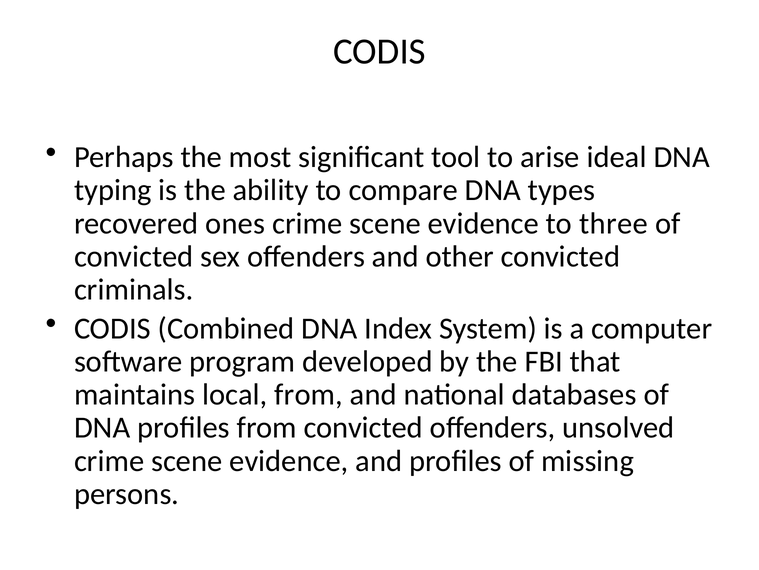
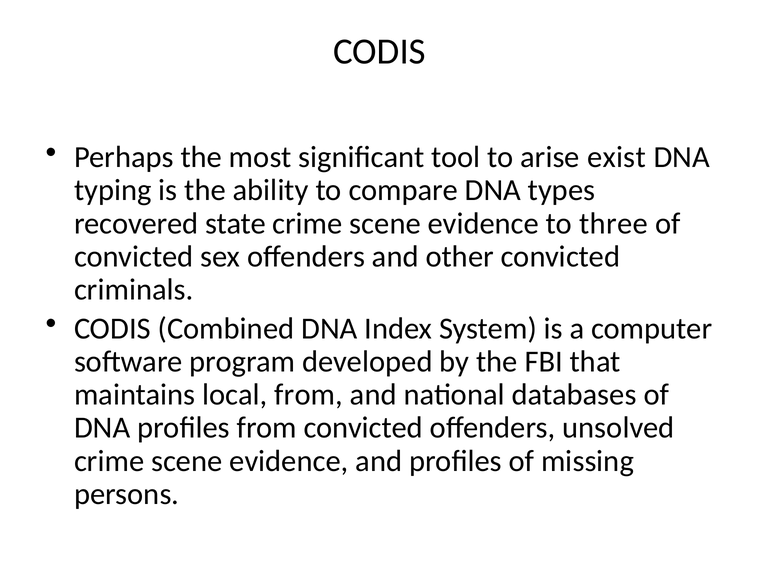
ideal: ideal -> exist (616, 157)
ones: ones -> state (235, 223)
